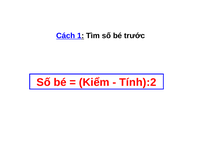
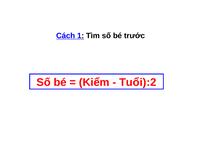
Tính):2: Tính):2 -> Tuổi):2 (138, 83)
